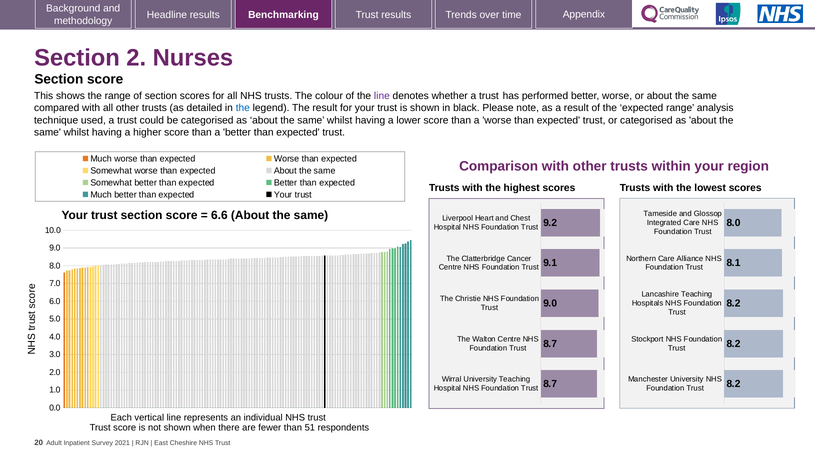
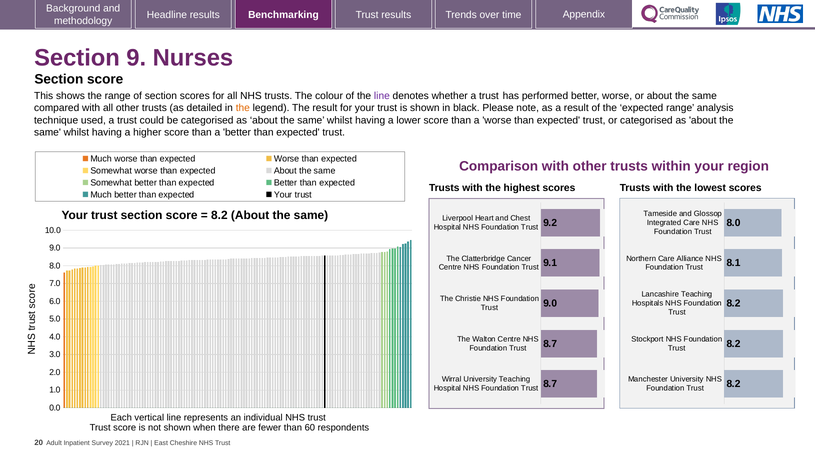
2: 2 -> 9 (136, 58)
the colour: blue -> orange (243, 108)
6.6: 6.6 -> 8.2 (219, 215)
51: 51 -> 60 (310, 427)
